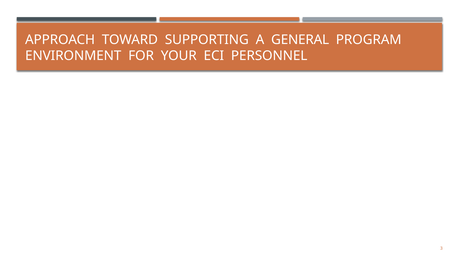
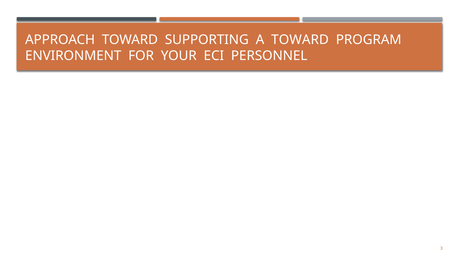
A GENERAL: GENERAL -> TOWARD (300, 40)
